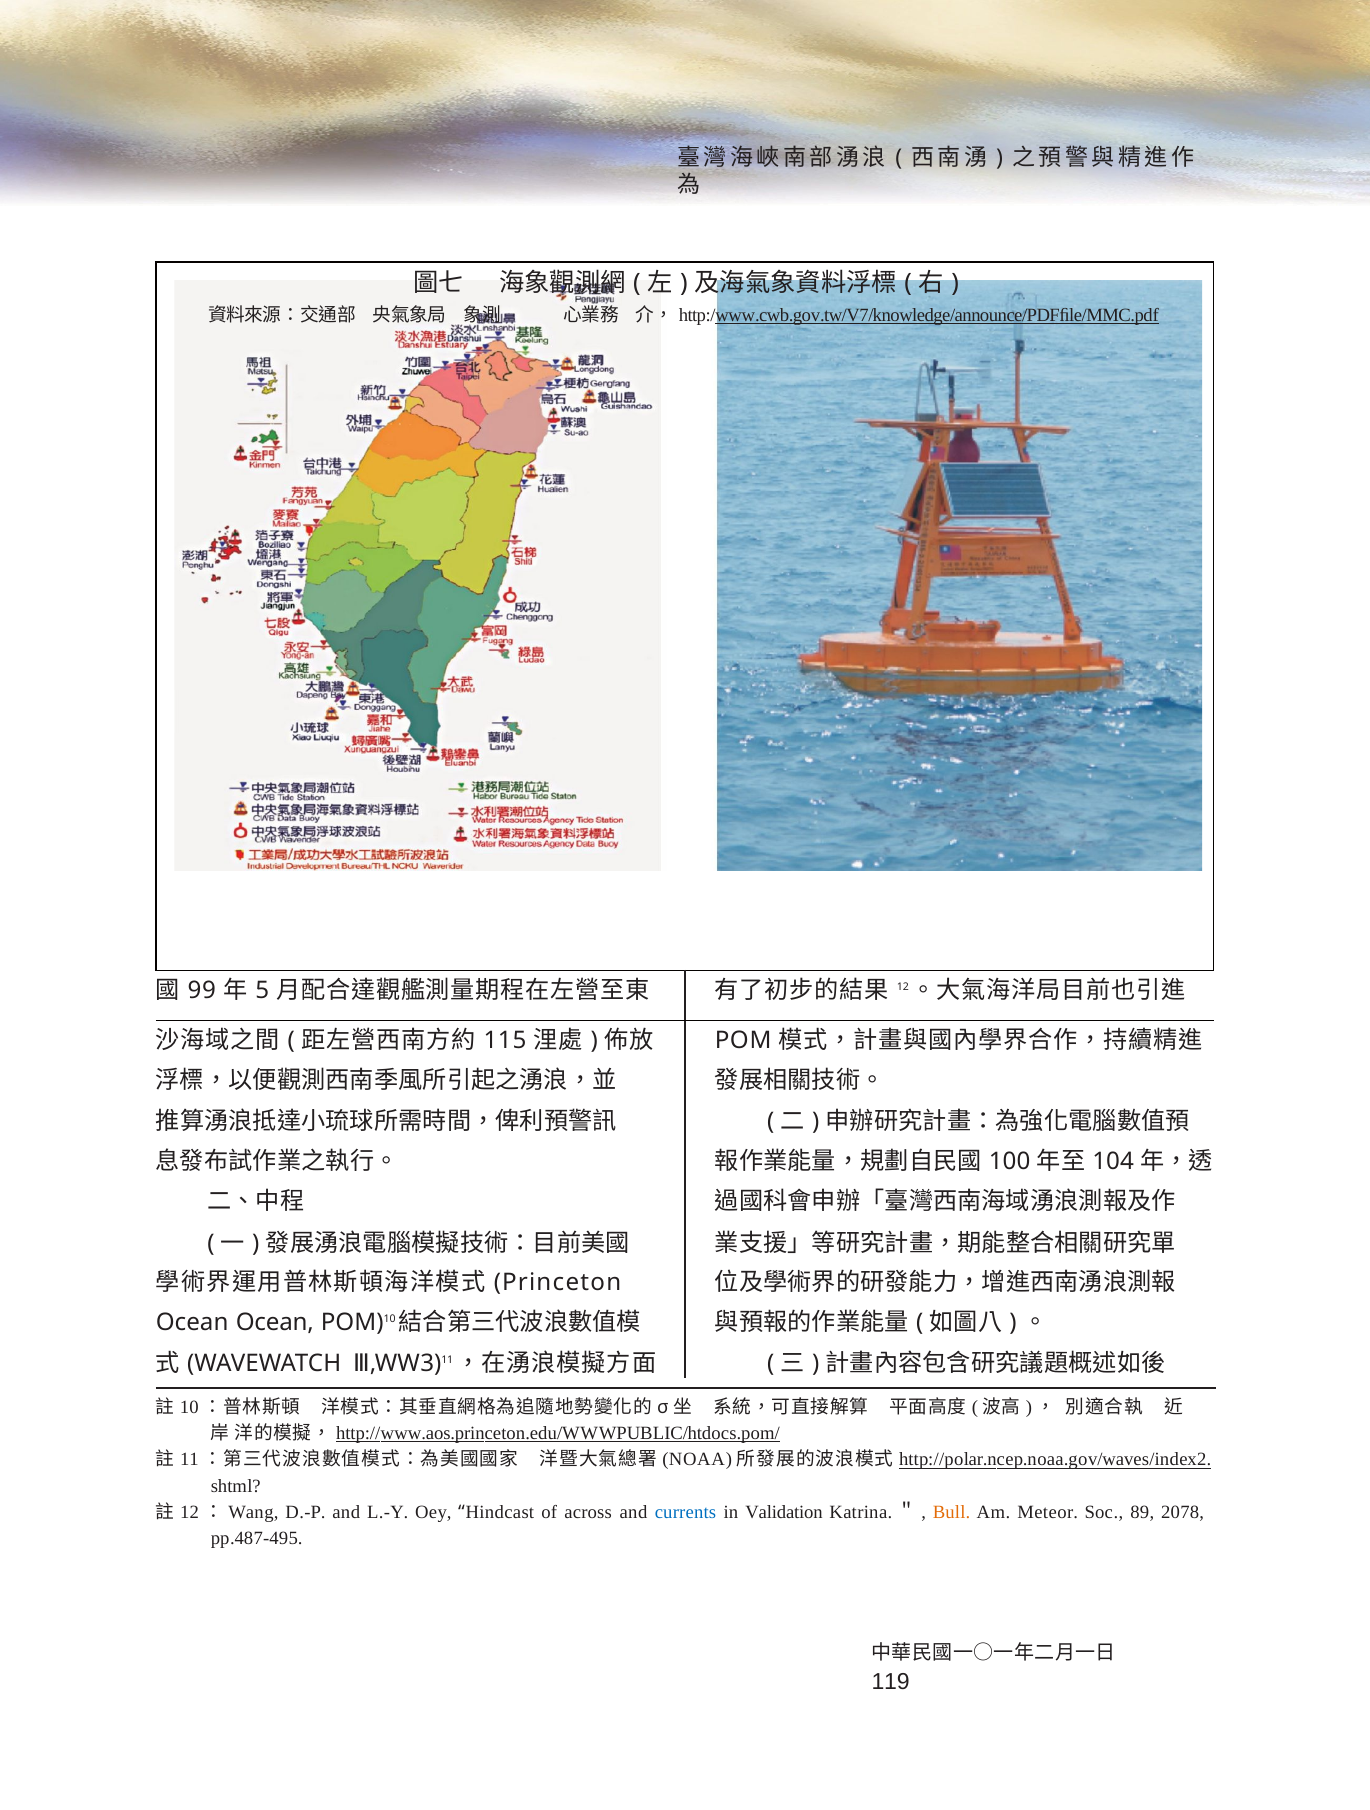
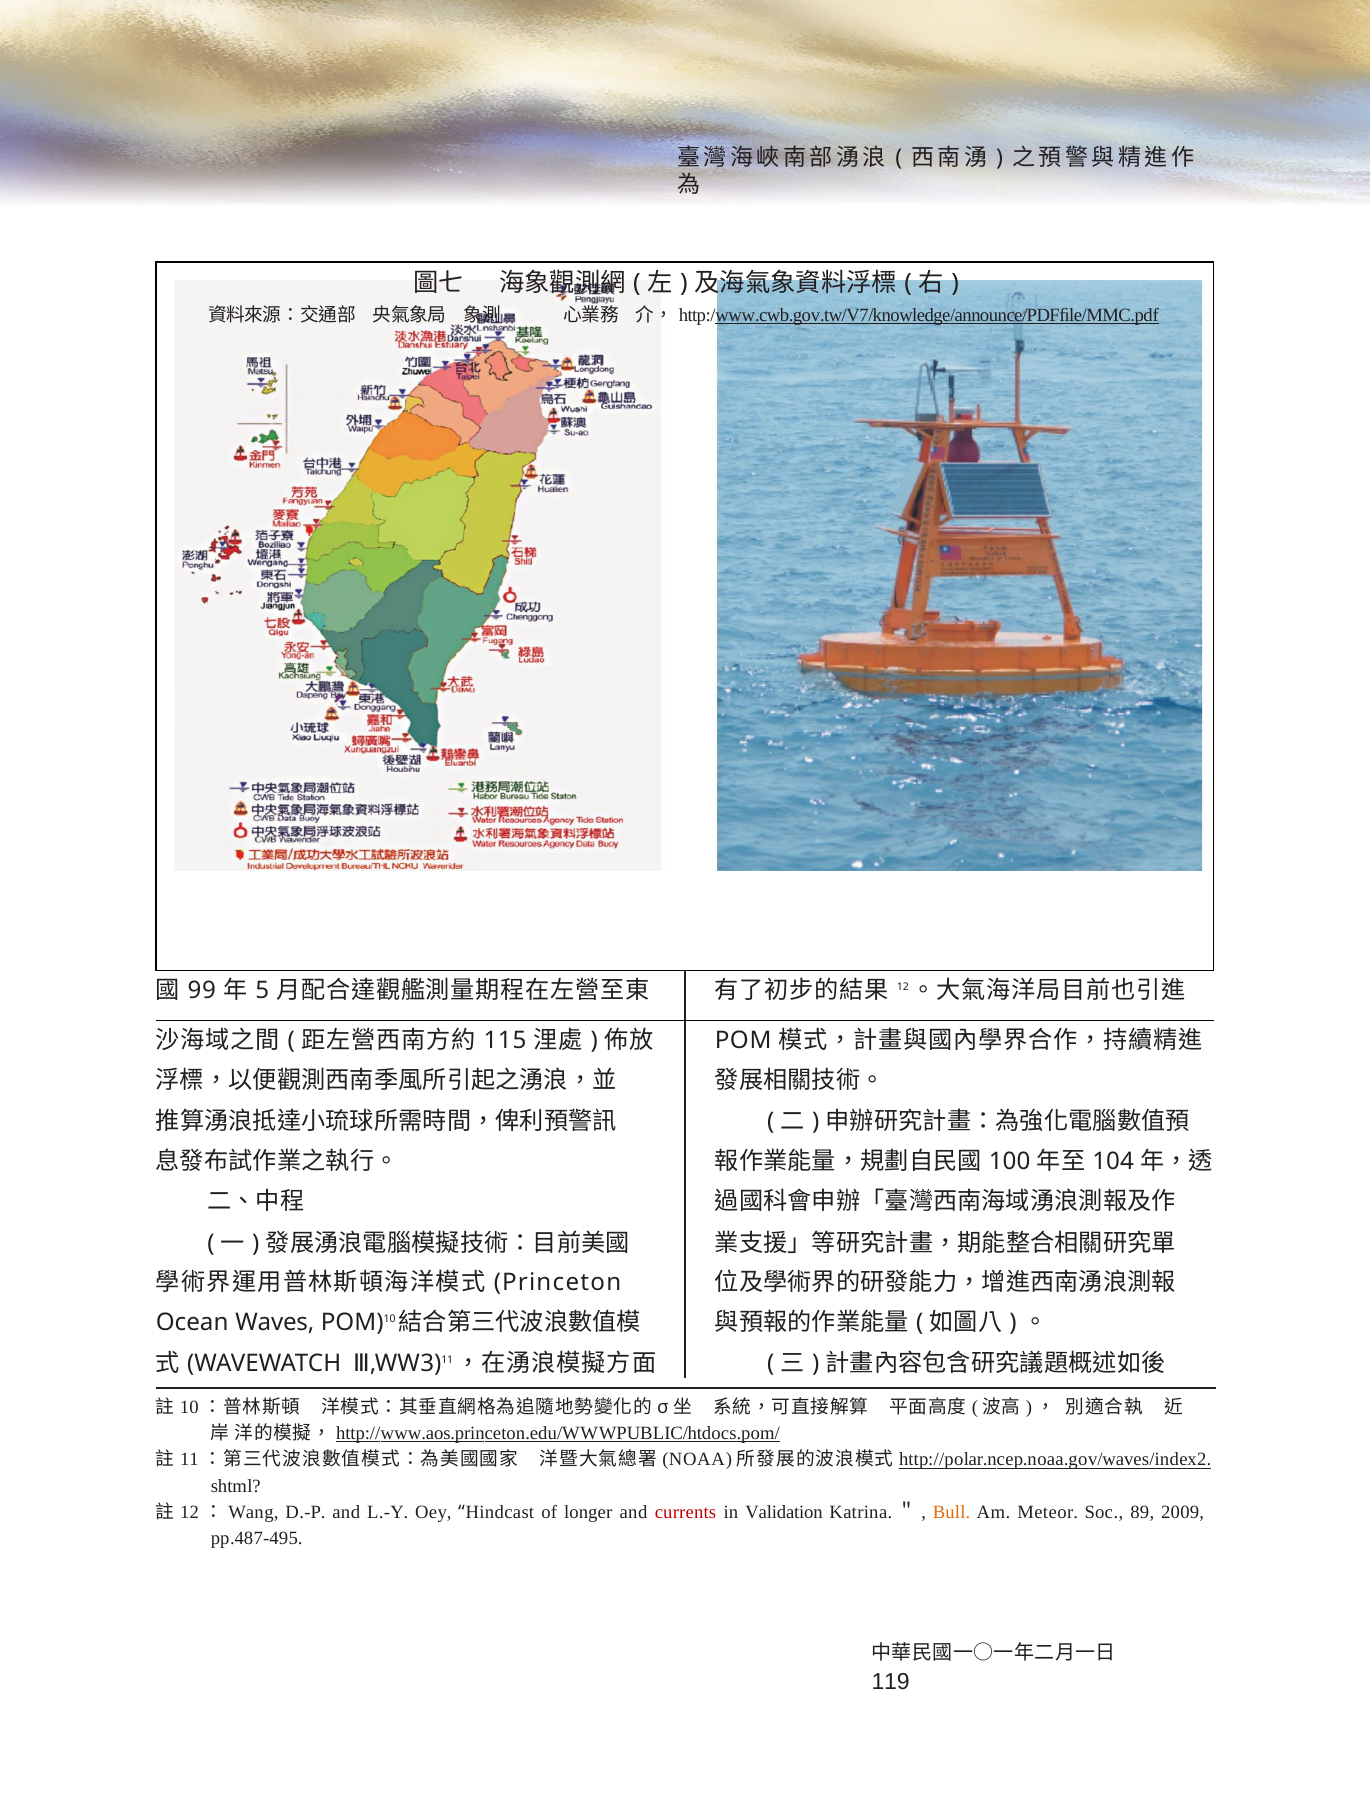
Ocean Ocean: Ocean -> Waves (275, 1323)
across: across -> longer (588, 1512)
currents colour: blue -> red (686, 1512)
2078: 2078 -> 2009 (1183, 1512)
